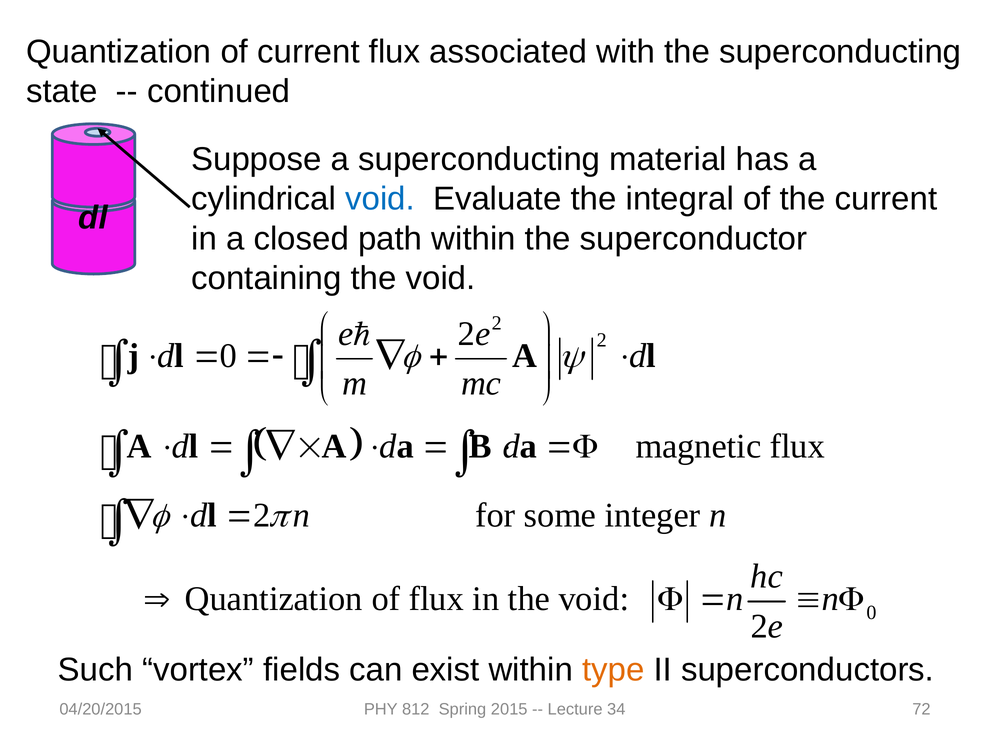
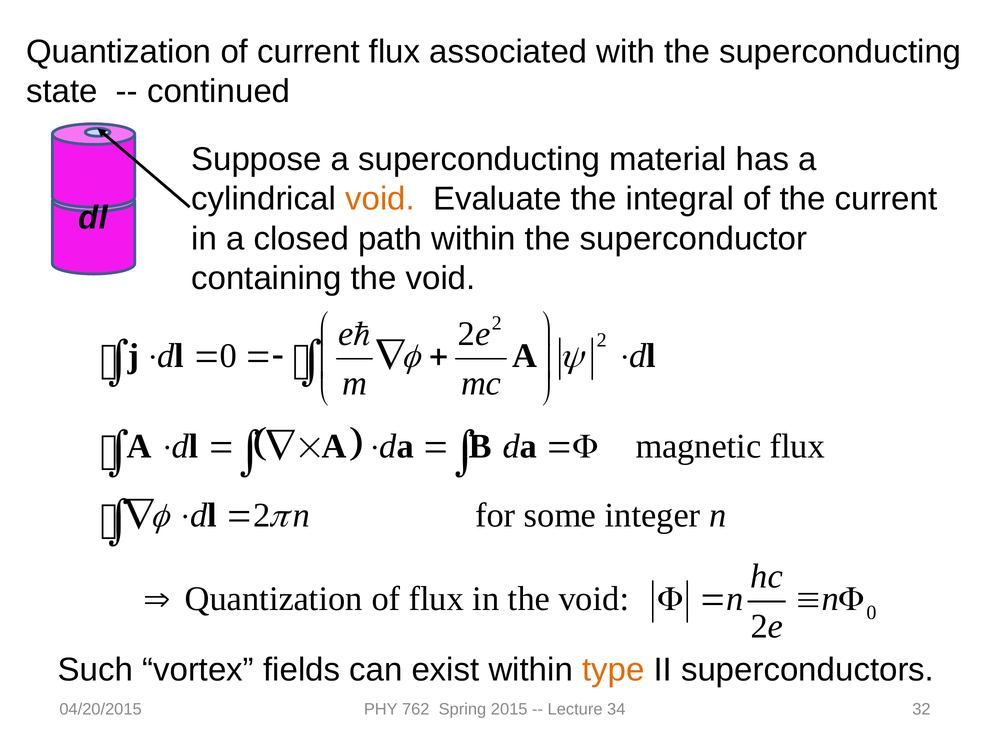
void colour: blue -> orange (380, 199)
812: 812 -> 762 (416, 709)
72: 72 -> 32 (921, 709)
